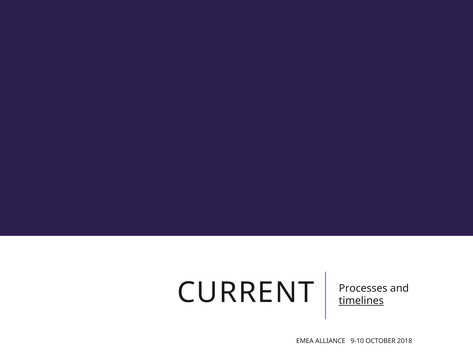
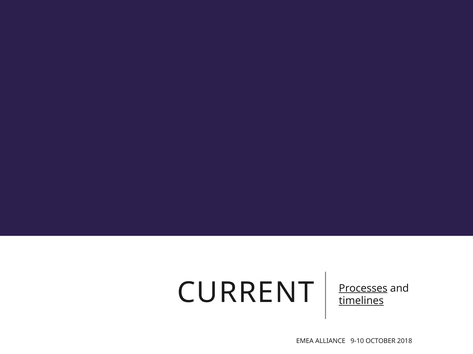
Processes underline: none -> present (363, 289)
